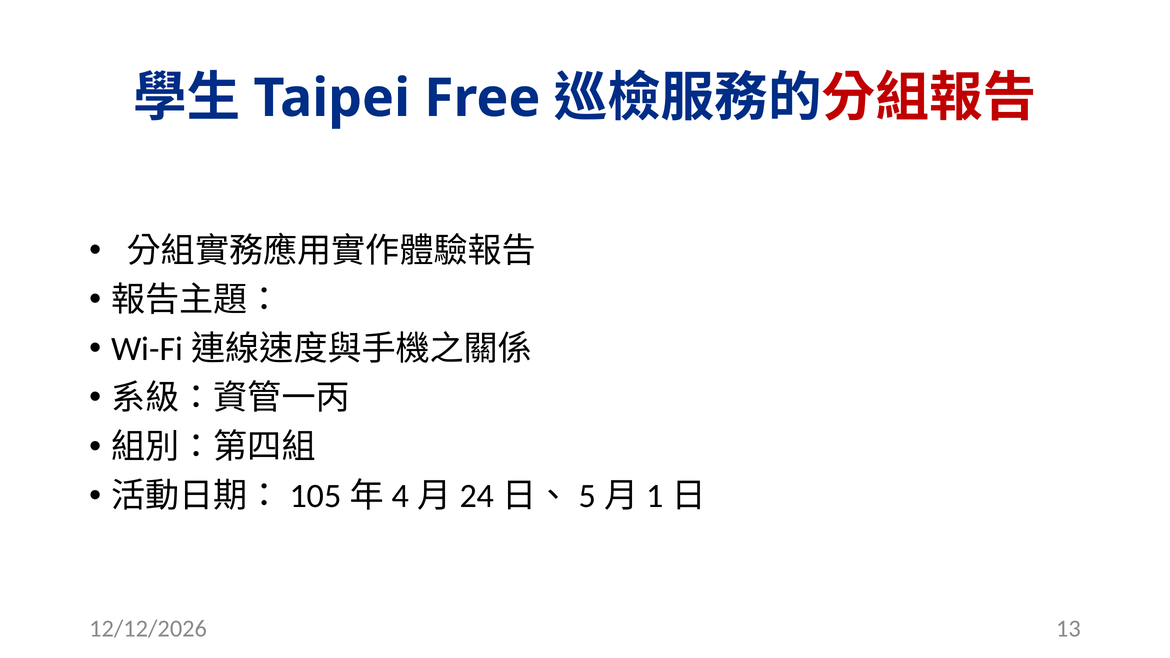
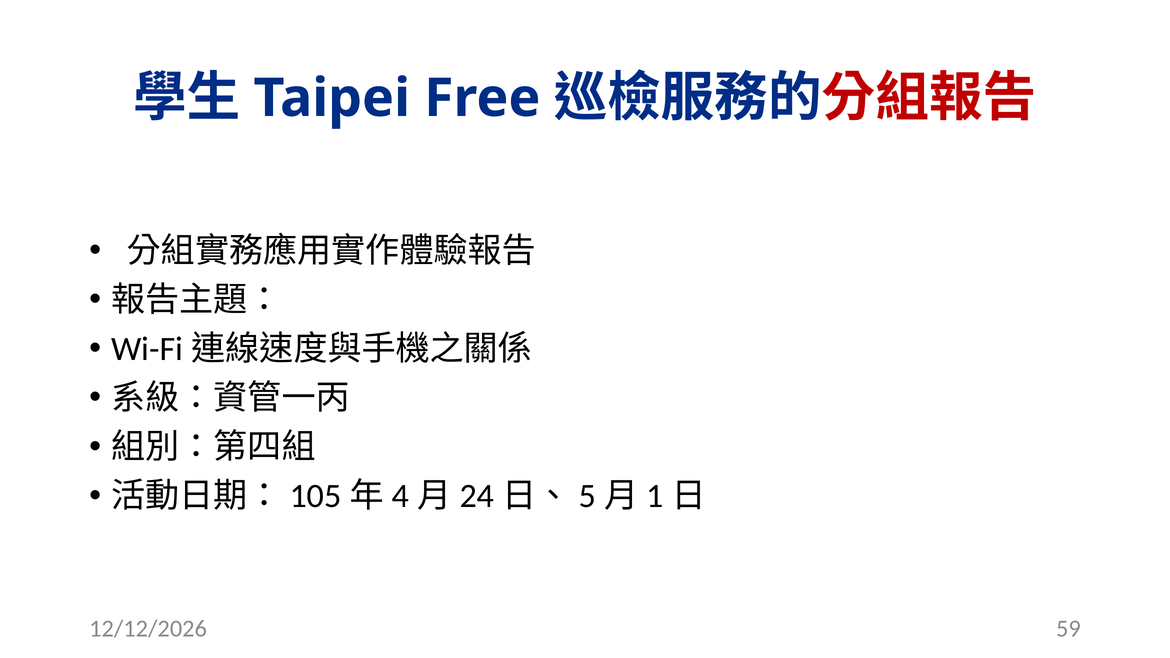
13: 13 -> 59 (1068, 629)
